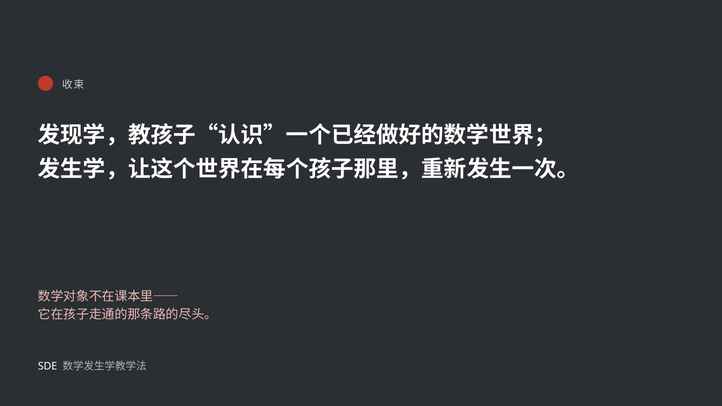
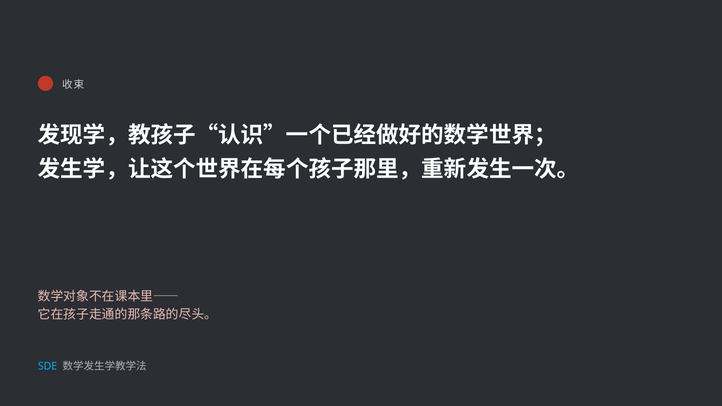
SDE colour: white -> light blue (48, 366)
